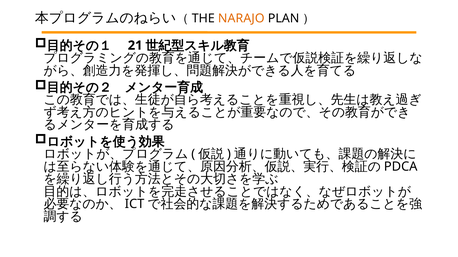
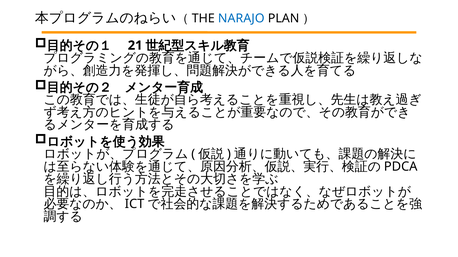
NARAJO colour: orange -> blue (241, 19)
